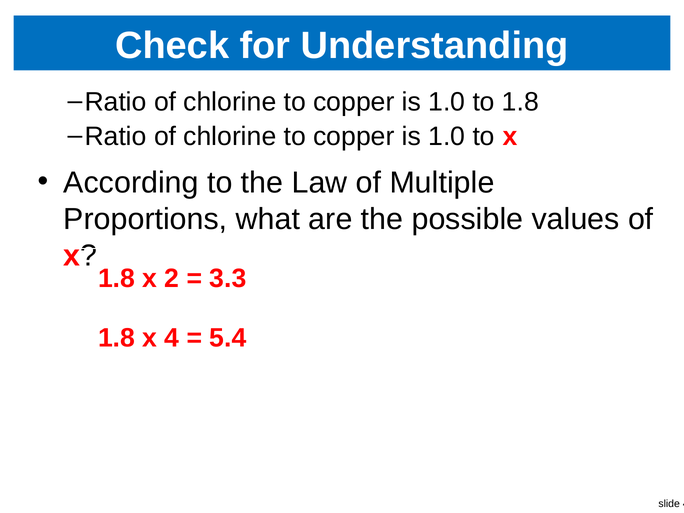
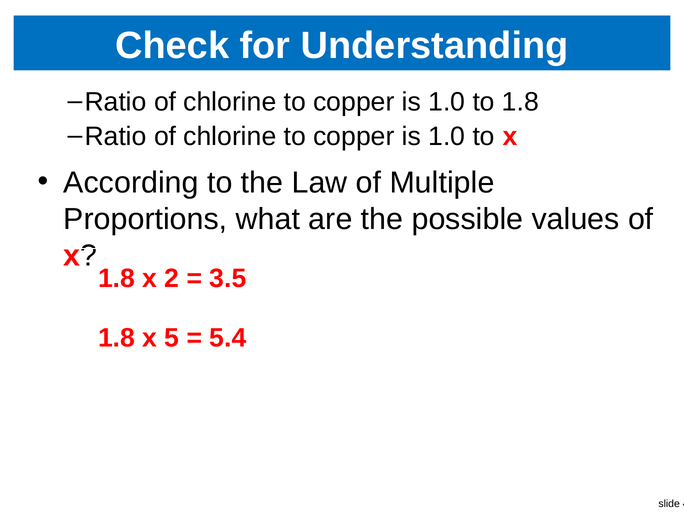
3.3: 3.3 -> 3.5 (228, 279)
4: 4 -> 5 (172, 338)
